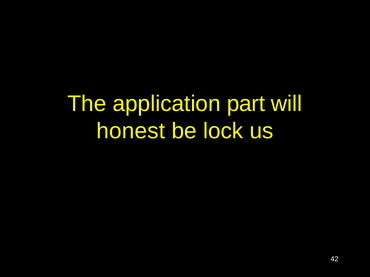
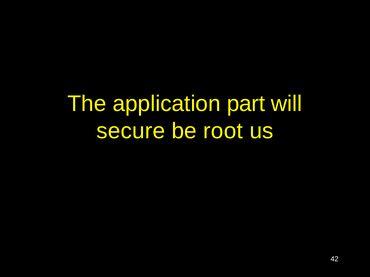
honest: honest -> secure (131, 131)
lock: lock -> root (223, 131)
